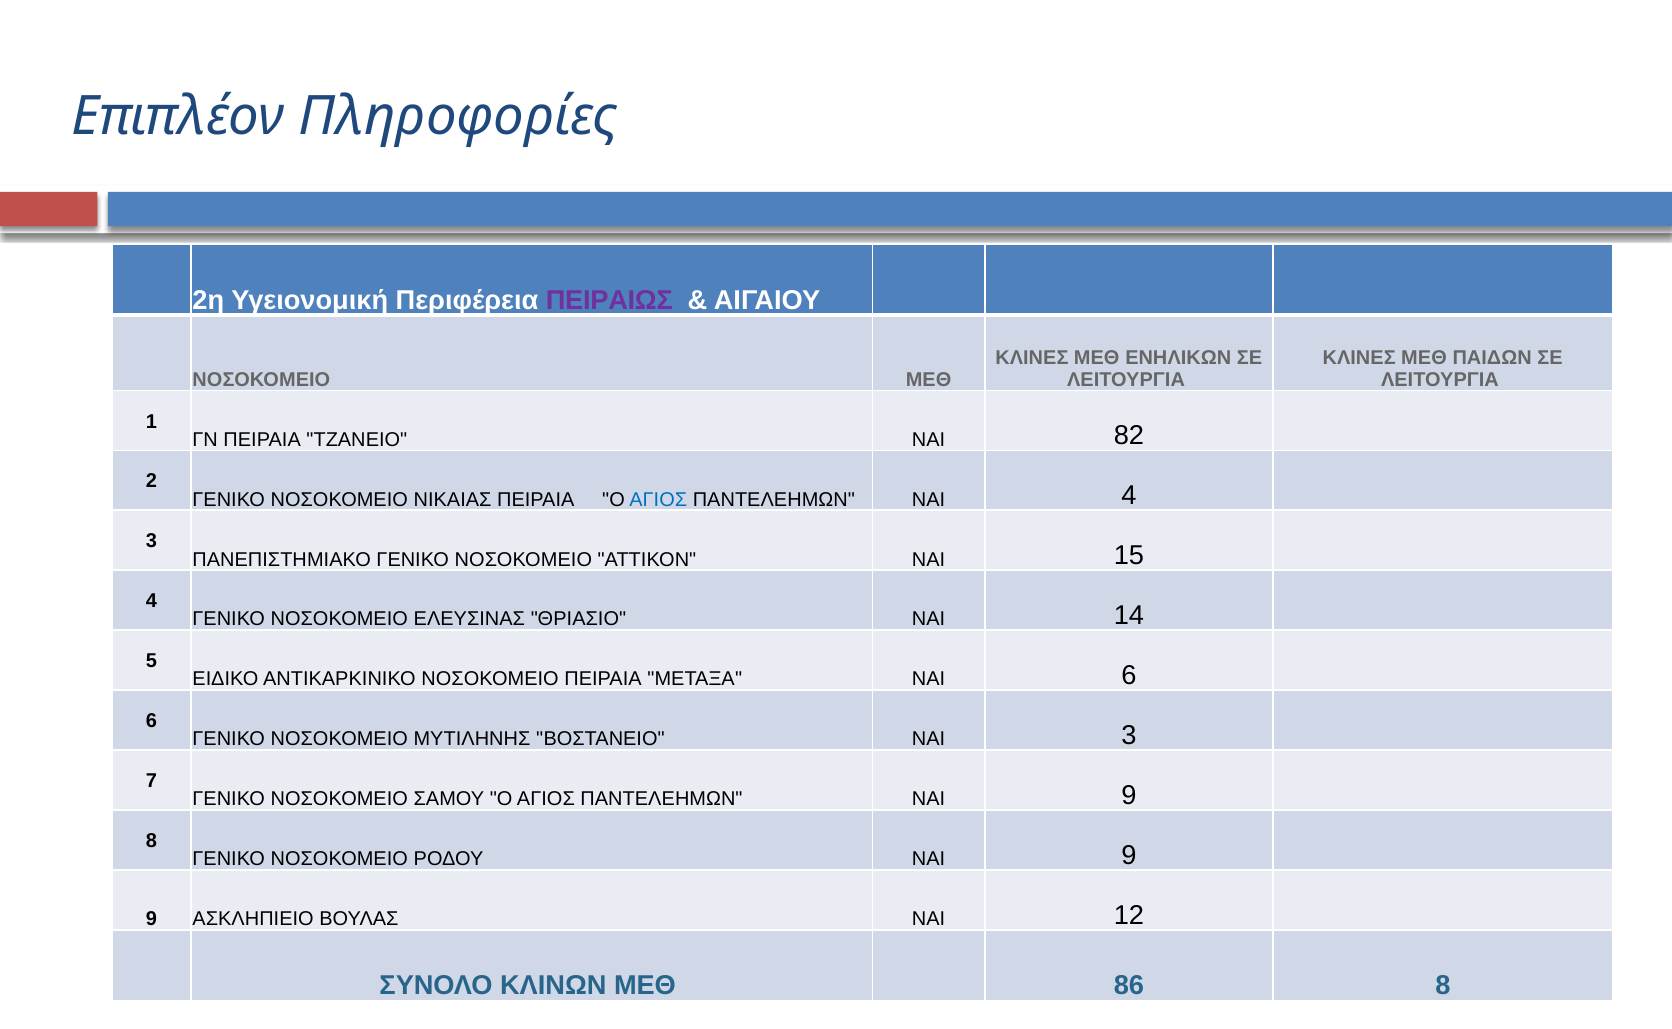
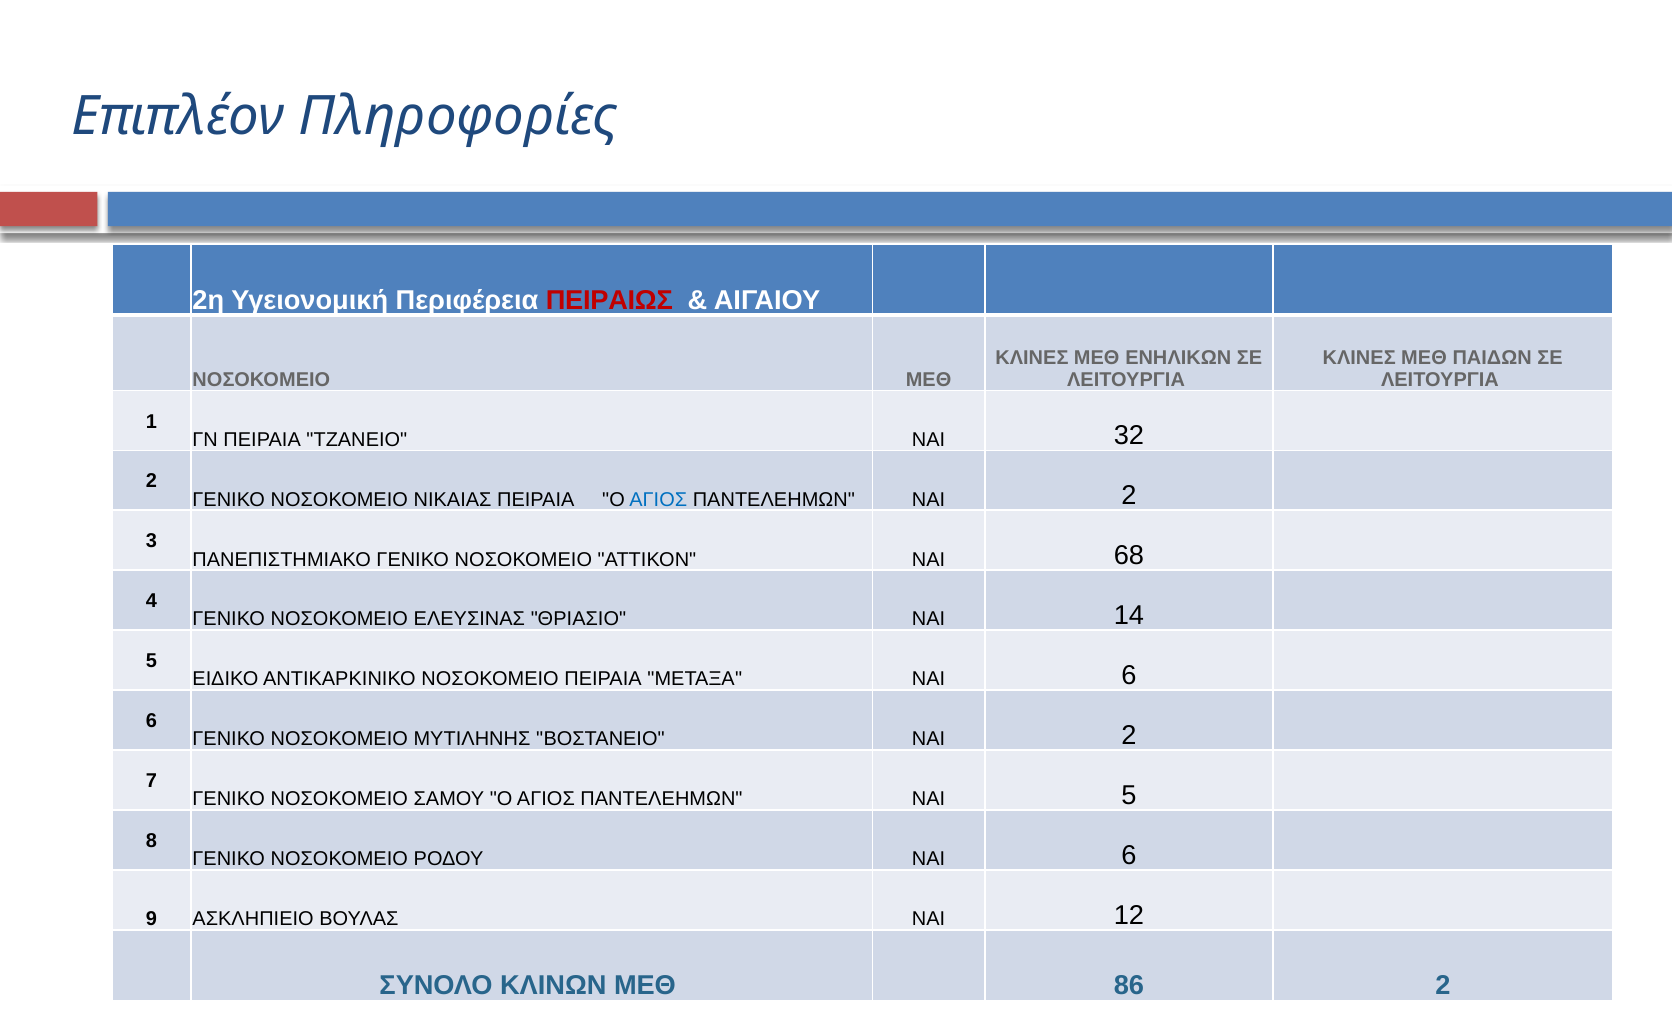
ΠΕΙΡΑΙΩΣ colour: purple -> red (609, 300)
82: 82 -> 32 (1129, 436)
ΠΑΝΤΕΛΕΗΜΩΝ ΝΑΙ 4: 4 -> 2 (1129, 496)
15: 15 -> 68 (1129, 556)
BΟΣΤΑΝΕΙΟ ΝΑΙ 3: 3 -> 2 (1129, 735)
ΠΑΝΤΕΛΕΗΜΩΝ ΝΑΙ 9: 9 -> 5 (1129, 795)
ΡΟΔΟΥ ΝΑΙ 9: 9 -> 6 (1129, 855)
86 8: 8 -> 2 (1443, 986)
